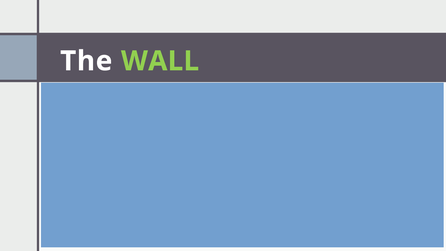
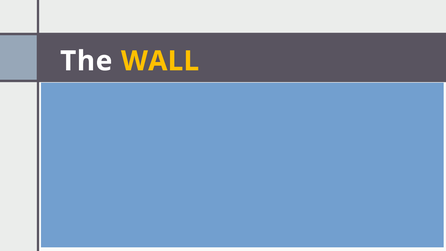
WALL colour: light green -> yellow (160, 61)
